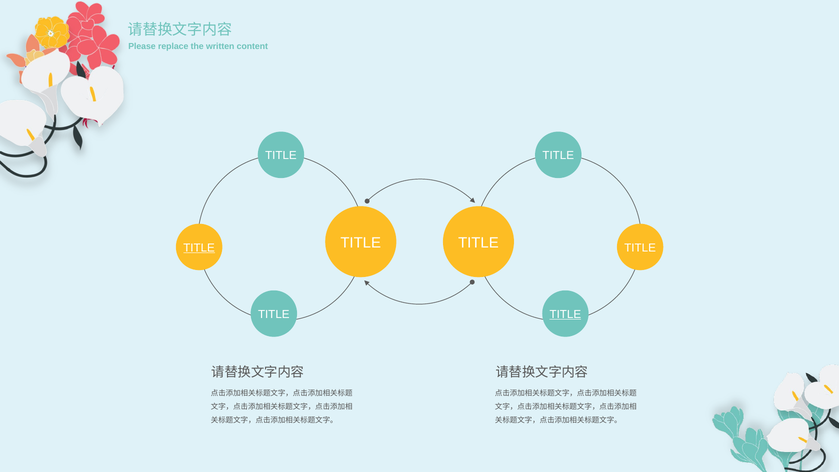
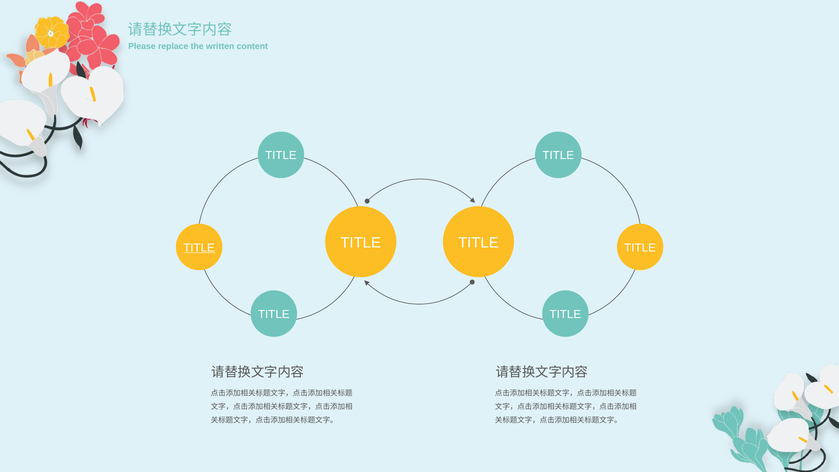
TITLE underline: present -> none (565, 314)
